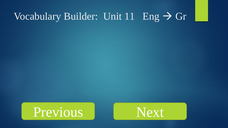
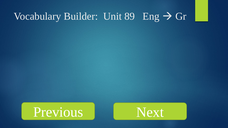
11: 11 -> 89 (130, 16)
